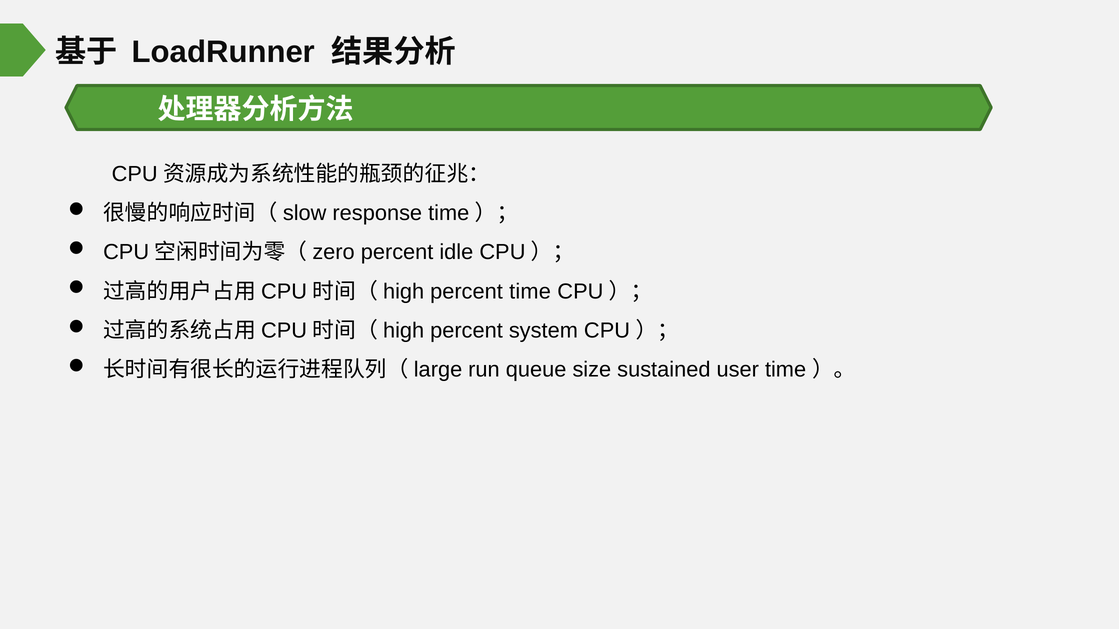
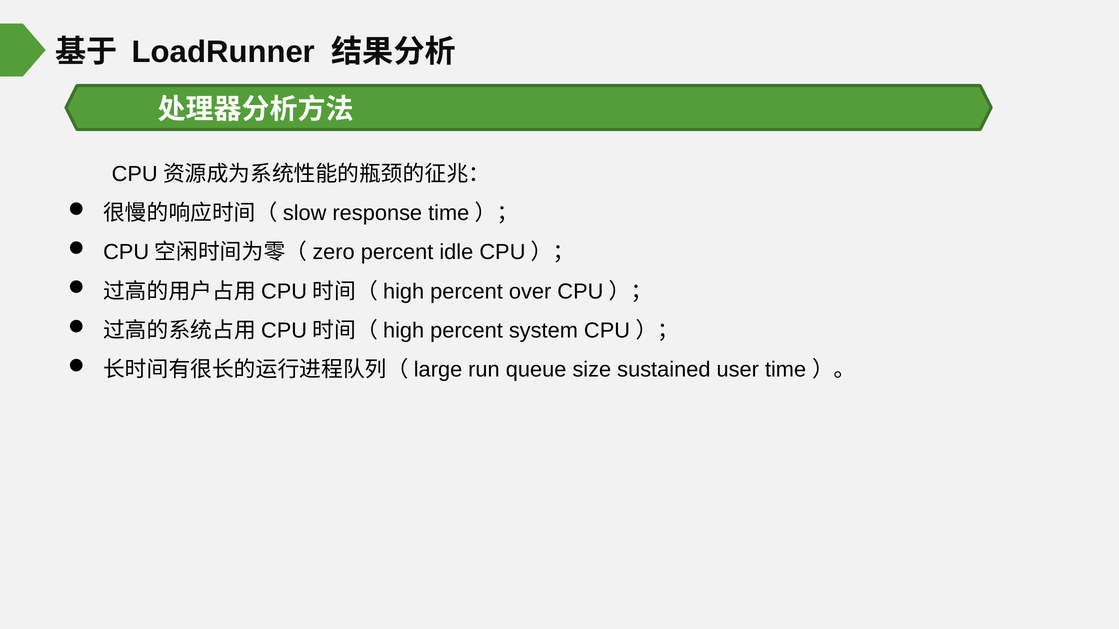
percent time: time -> over (530, 292)
